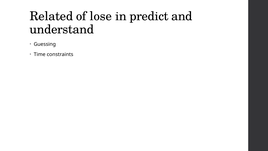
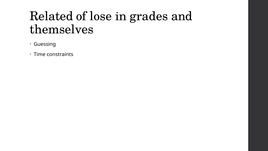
predict: predict -> grades (149, 16)
understand: understand -> themselves (62, 29)
